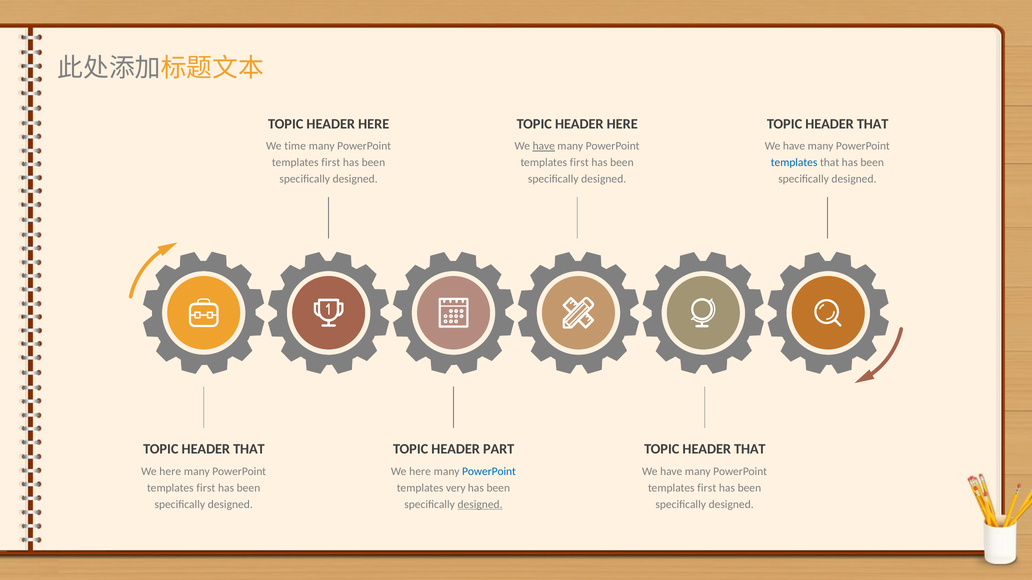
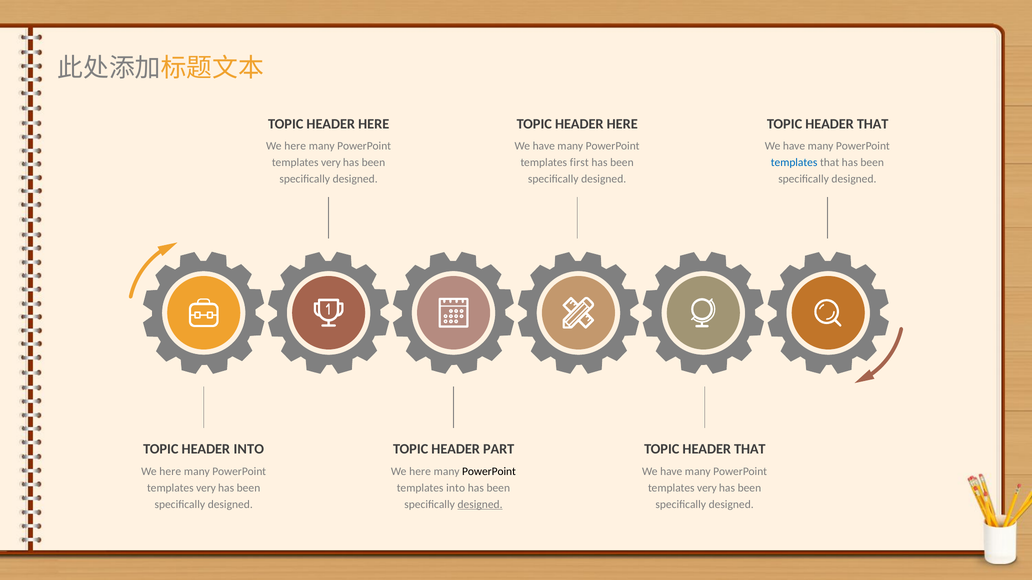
time: time -> here (295, 146)
have underline: present -> none (544, 146)
first: first -> very (331, 163)
THAT: THAT -> INTO (249, 450)
PowerPoint colour: blue -> black (489, 472)
first: first -> very (206, 488)
templates very: very -> into (456, 488)
first: first -> very (707, 488)
